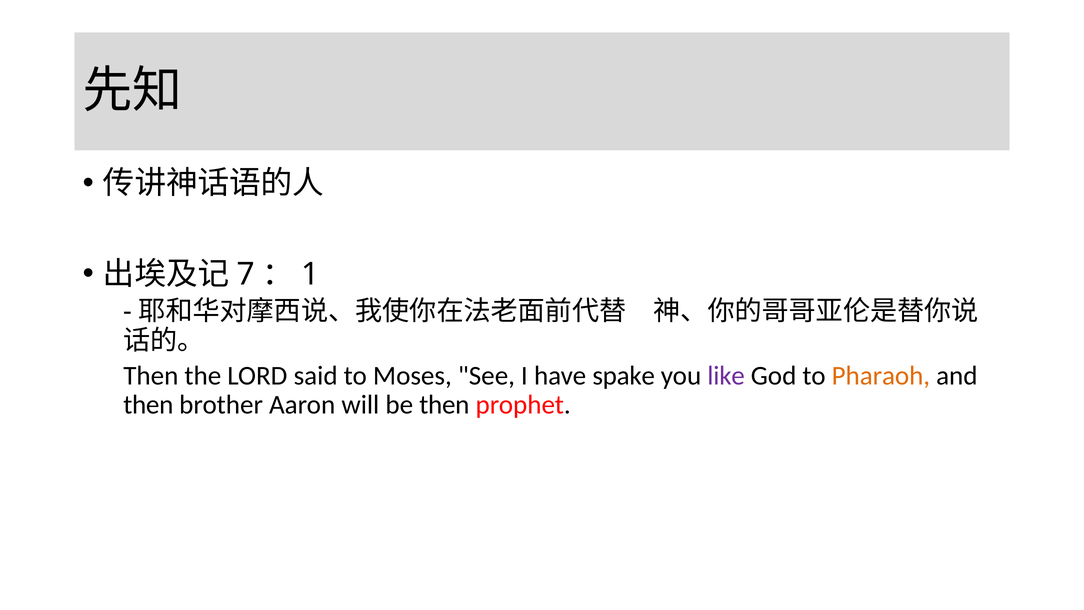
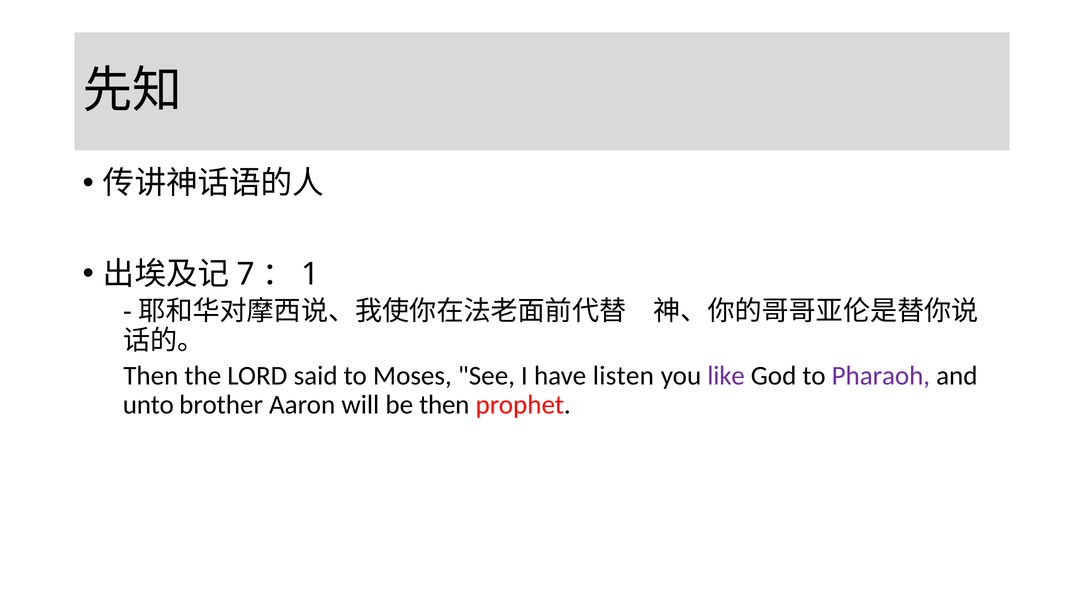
spake: spake -> listen (623, 375)
Pharaoh colour: orange -> purple (881, 375)
then: then -> unto (148, 405)
